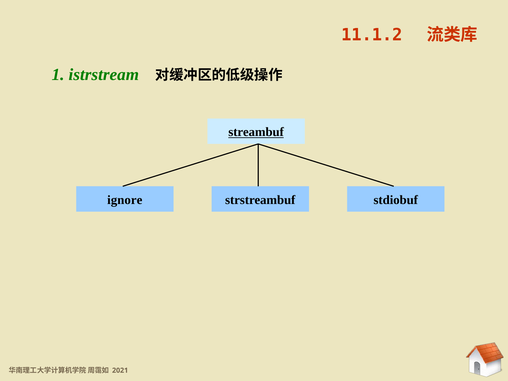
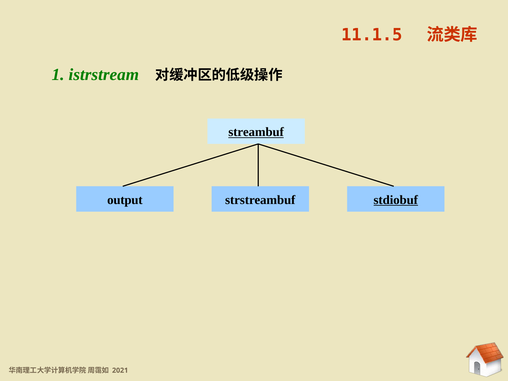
11.1.2: 11.1.2 -> 11.1.5 (372, 35)
ignore: ignore -> output (125, 200)
stdiobuf underline: none -> present (396, 200)
